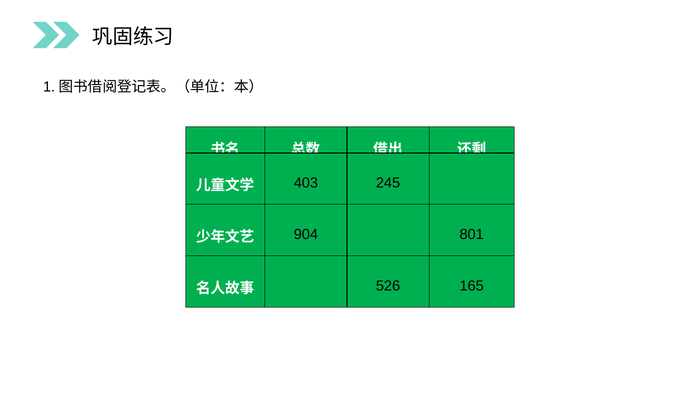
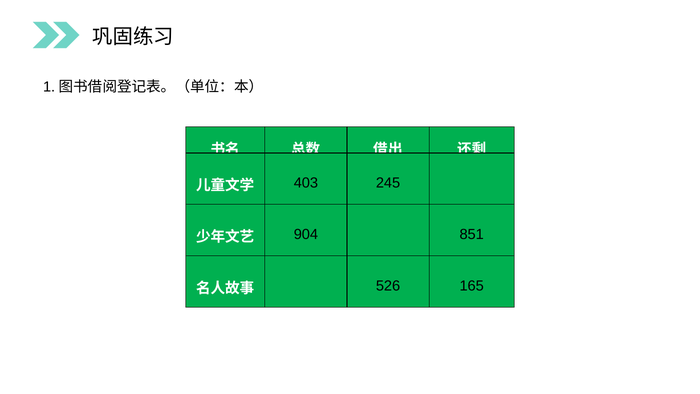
801: 801 -> 851 (472, 234)
